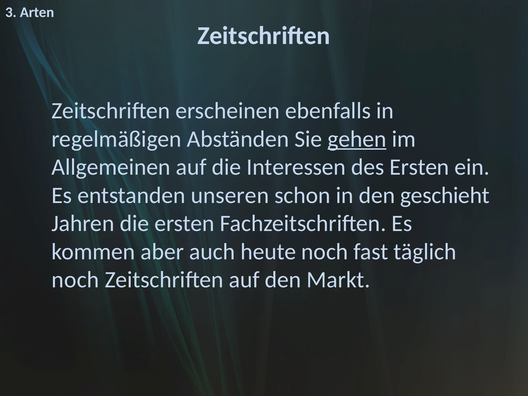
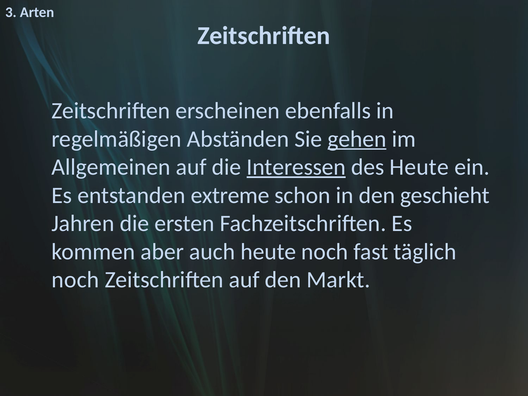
Interessen underline: none -> present (296, 167)
des Ersten: Ersten -> Heute (419, 167)
unseren: unseren -> extreme (230, 195)
